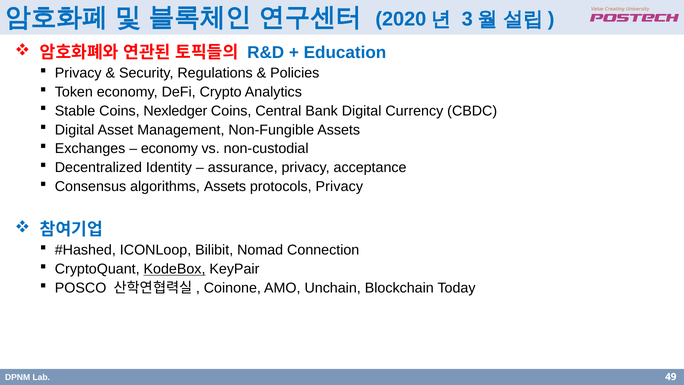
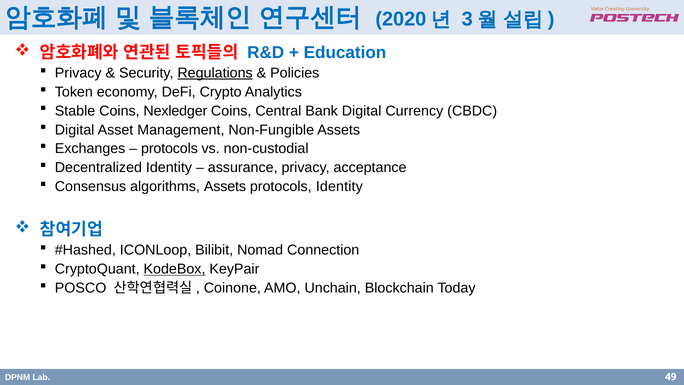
Regulations underline: none -> present (215, 73)
economy: economy -> protocols (169, 149)
protocols Privacy: Privacy -> Identity (339, 187)
